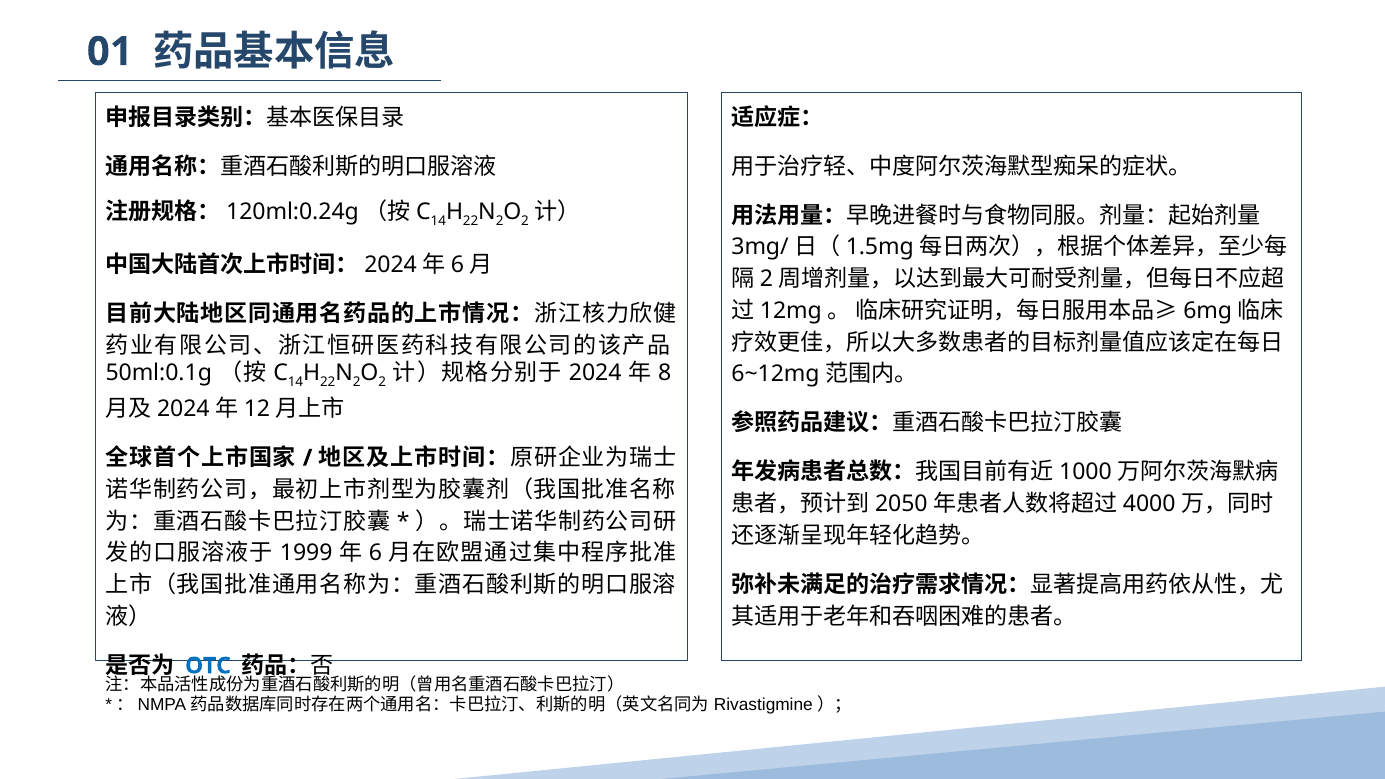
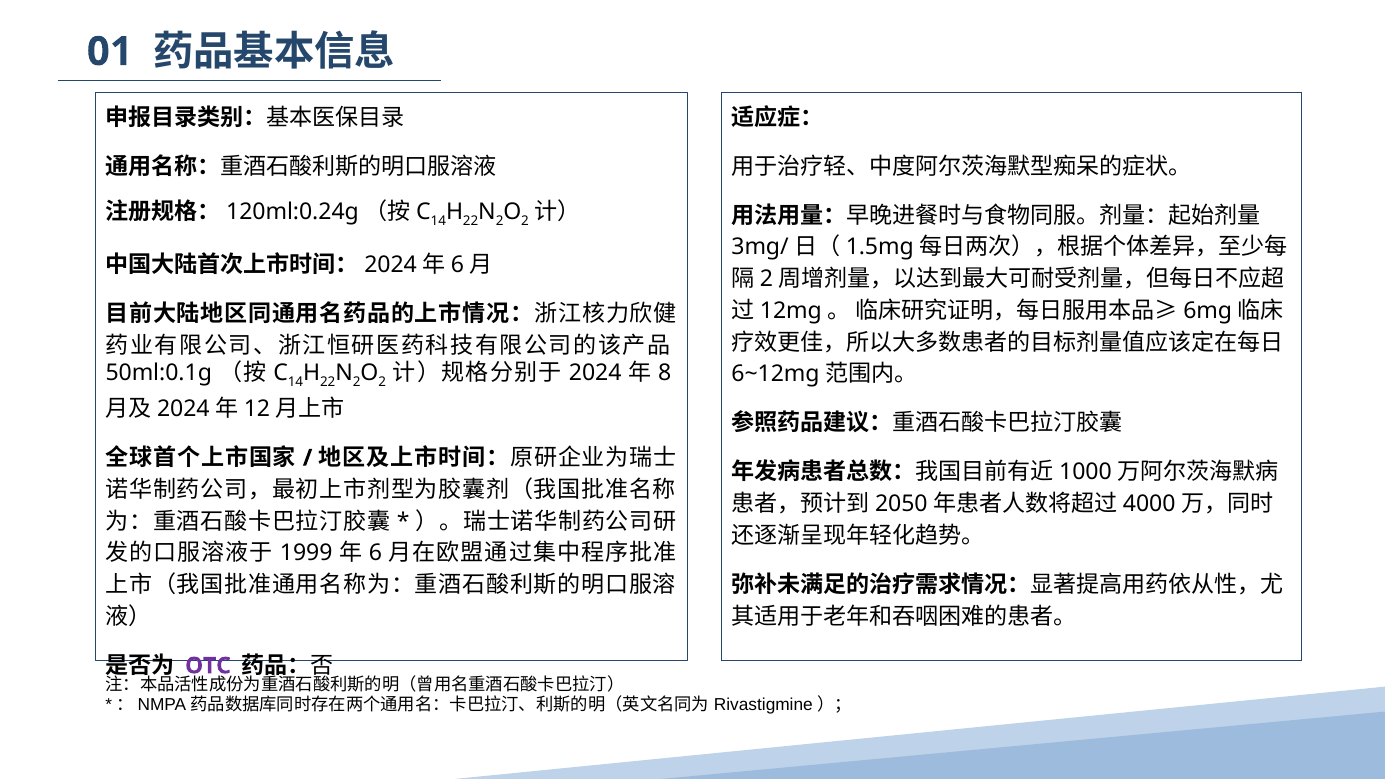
OTC colour: blue -> purple (208, 666)
